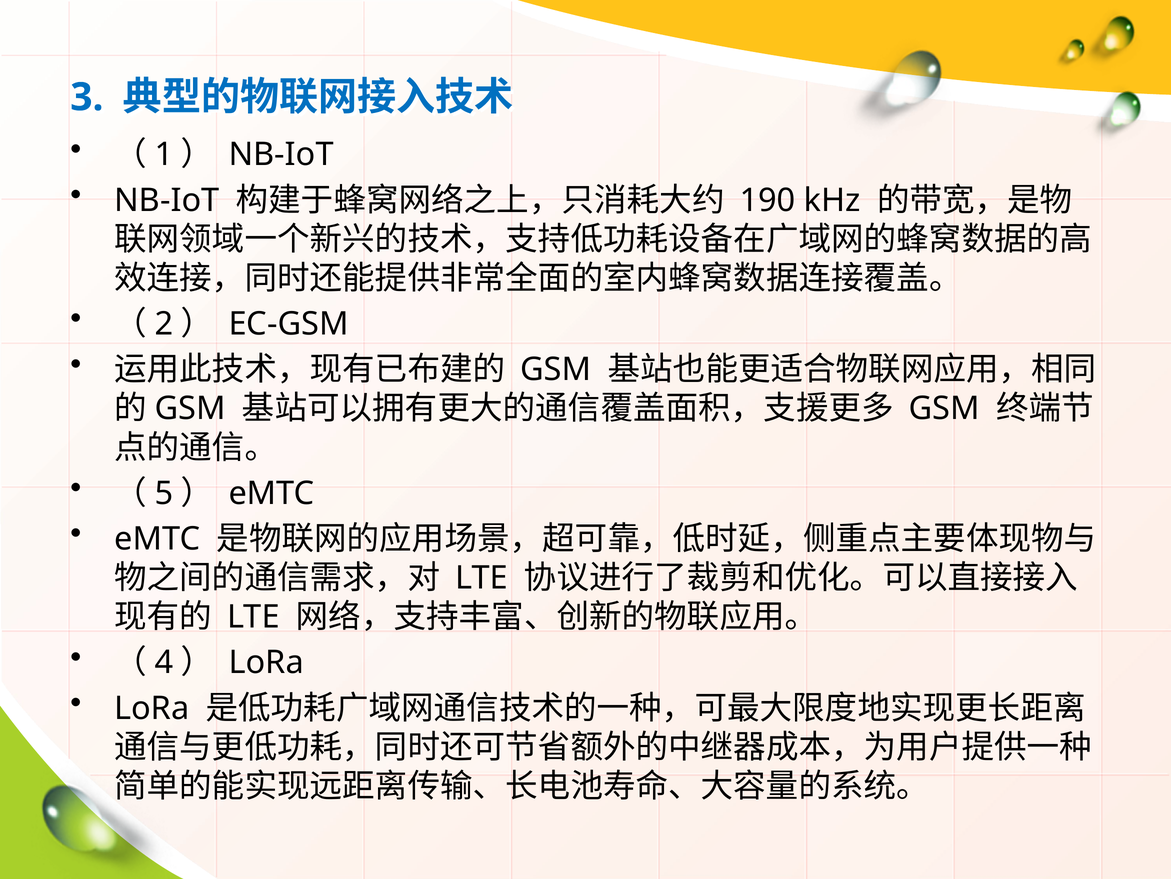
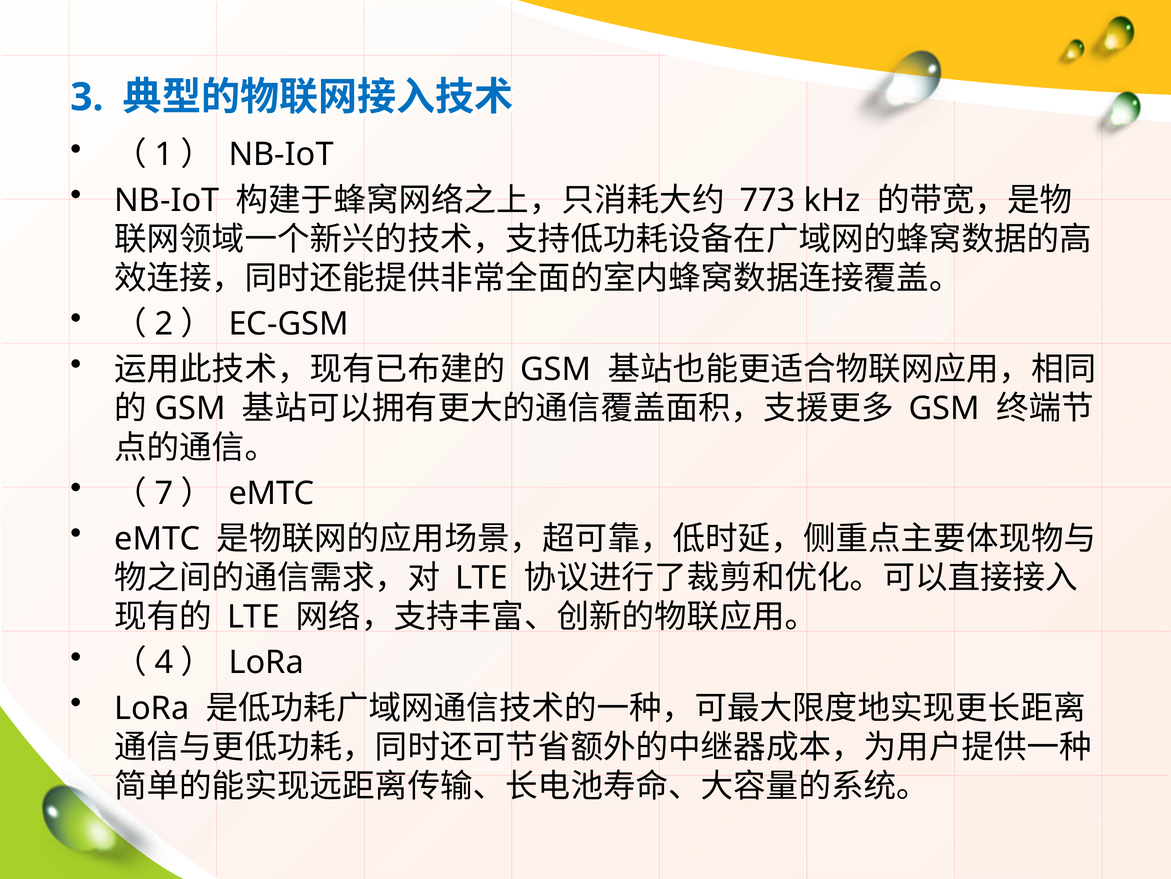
190: 190 -> 773 (768, 200)
5: 5 -> 7 (164, 493)
